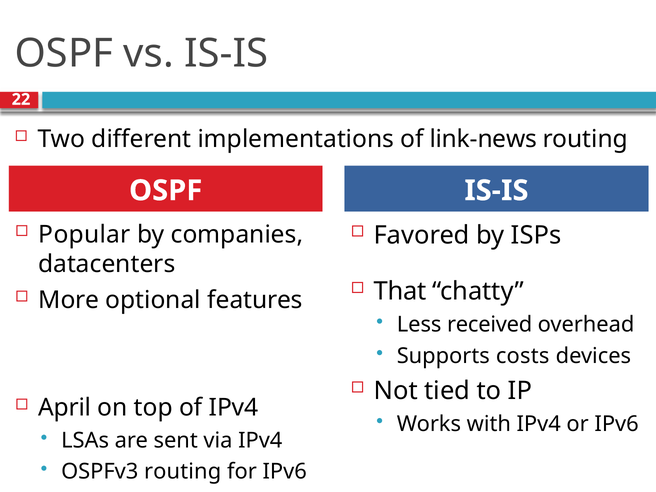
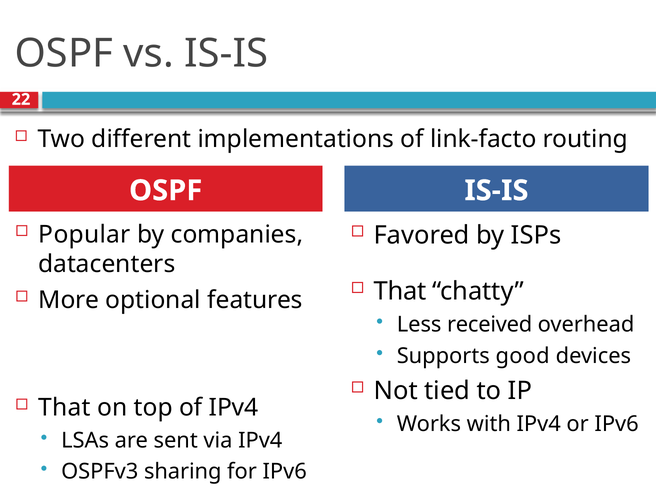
link-news: link-news -> link-facto (483, 139)
costs: costs -> good (523, 356)
April: April -> That (64, 408)
OSPFv3 routing: routing -> sharing (183, 472)
